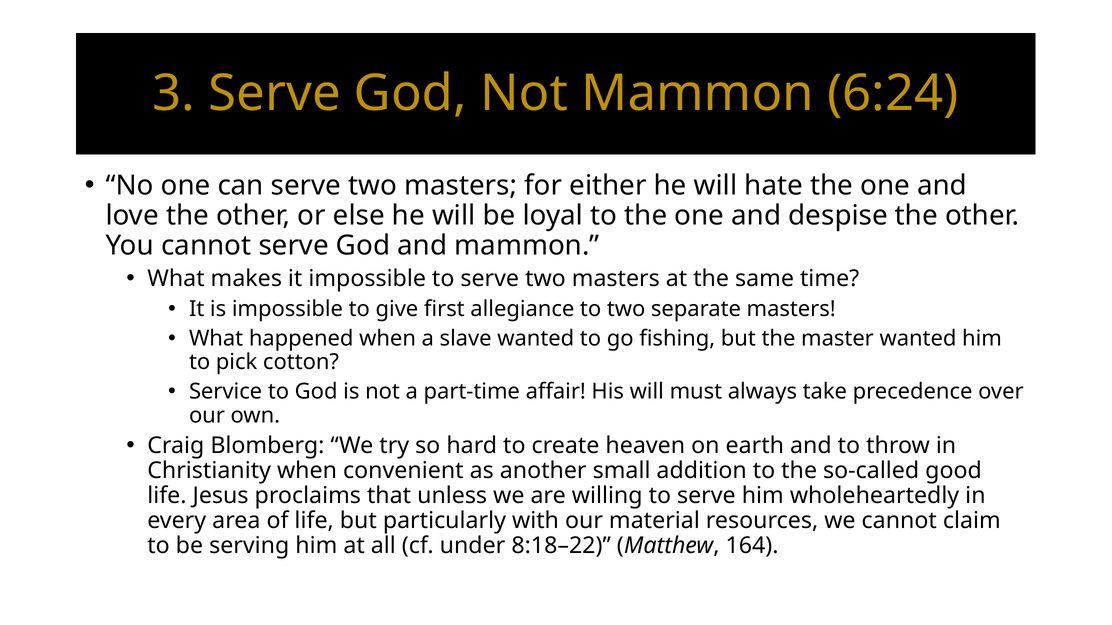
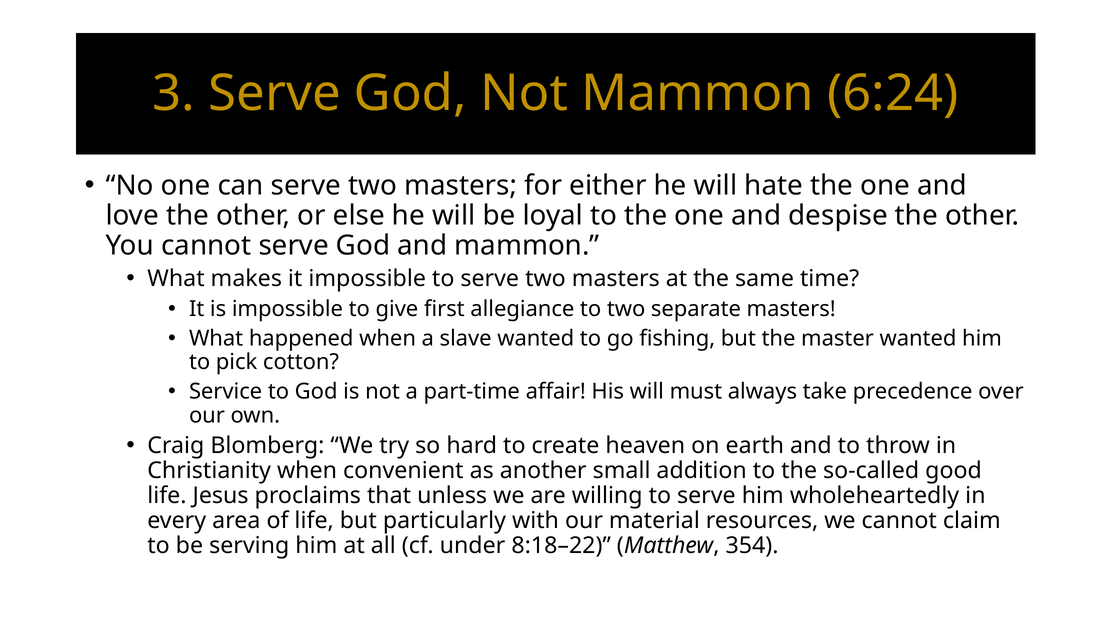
164: 164 -> 354 (752, 546)
